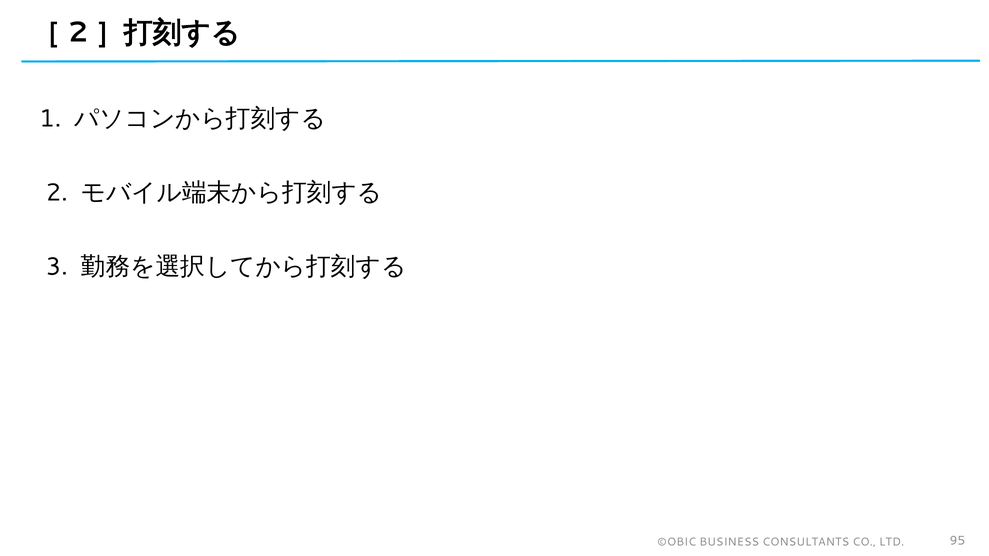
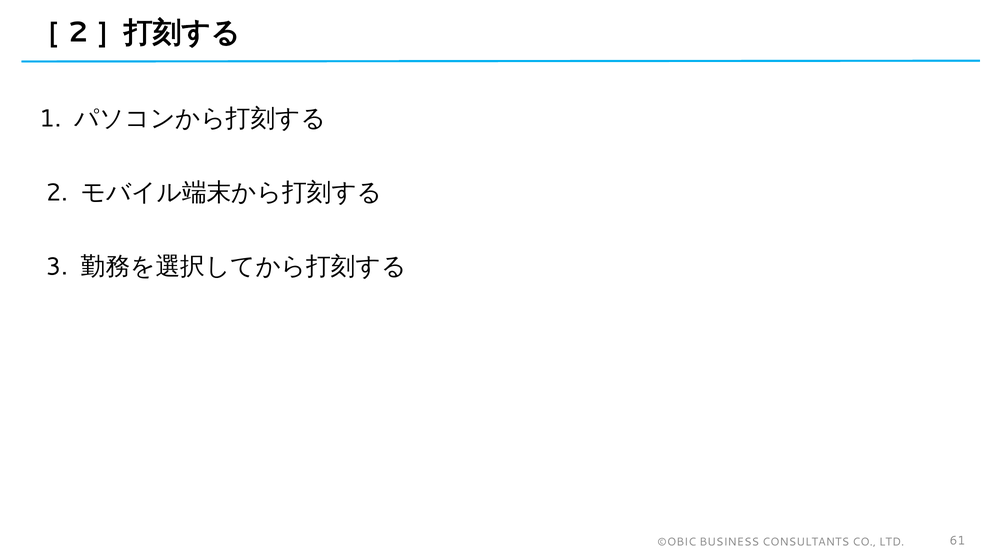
95: 95 -> 61 (957, 541)
